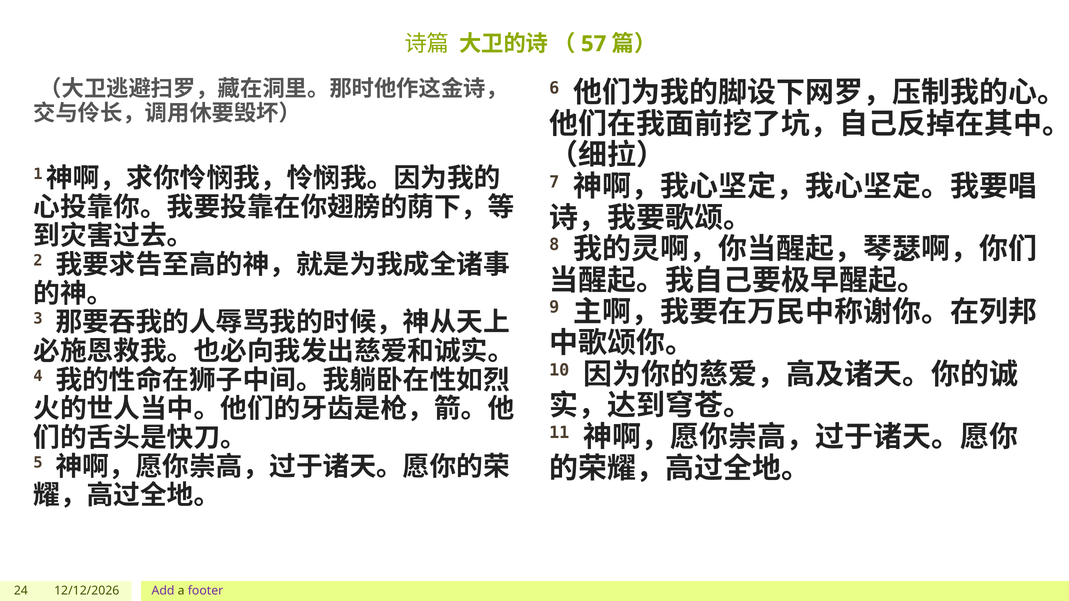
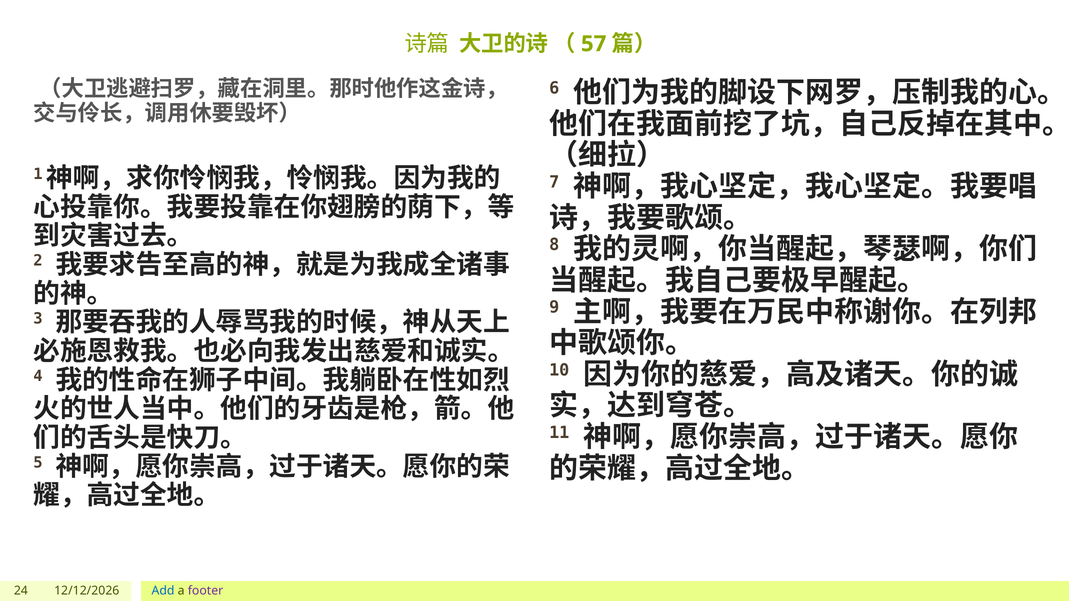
Add colour: purple -> blue (163, 591)
